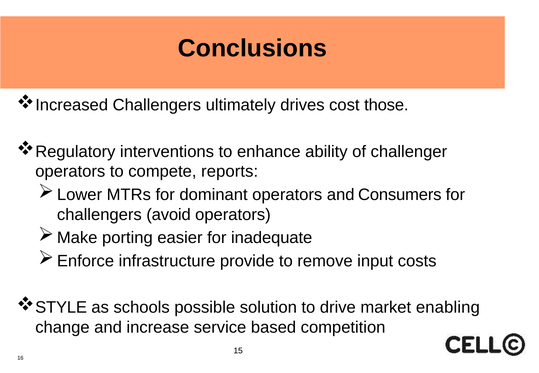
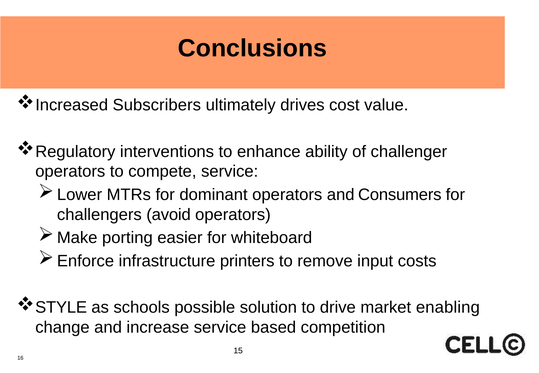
Increased Challengers: Challengers -> Subscribers (157, 105)
those: those -> value (386, 105)
compete reports: reports -> service (230, 172)
inadequate: inadequate -> whiteboard (272, 238)
provide: provide -> printers (247, 261)
